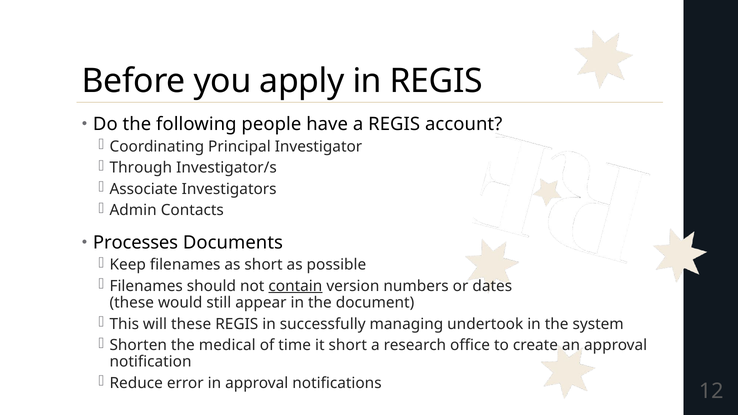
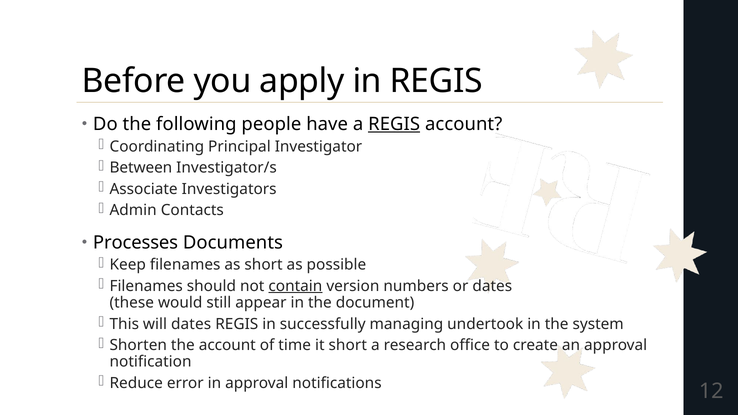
REGIS underline: none -> present (394, 124)
Through: Through -> Between (141, 168)
will these: these -> dates (191, 324)
the medical: medical -> account (227, 345)
